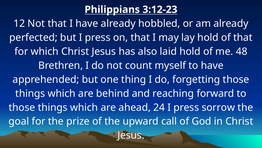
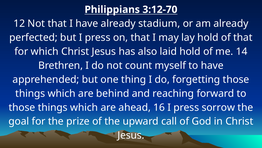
3:12-23: 3:12-23 -> 3:12-70 (160, 10)
hobbled: hobbled -> stadium (159, 23)
48: 48 -> 14 (242, 51)
24: 24 -> 16 (159, 107)
